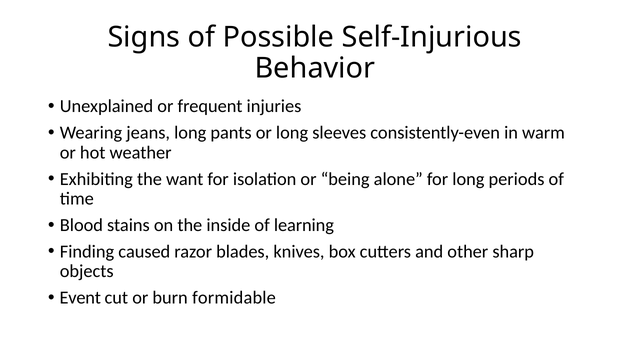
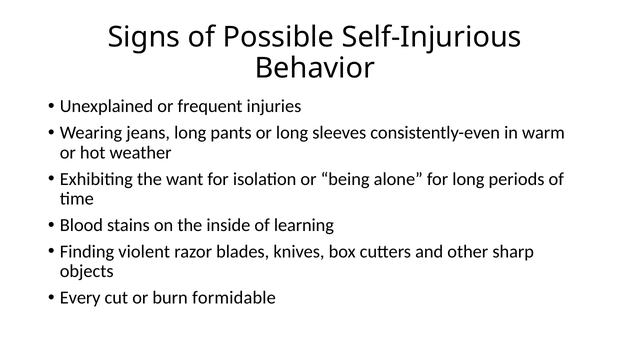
caused: caused -> violent (144, 252)
Event: Event -> Every (80, 298)
